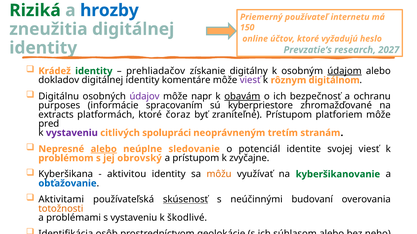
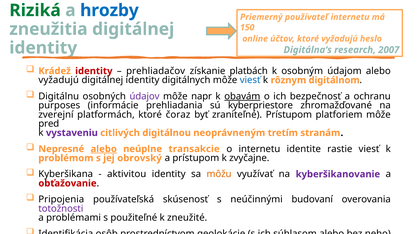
Prevzatie‘s: Prevzatie‘s -> Digitálna‘s (308, 50)
2027: 2027 -> 2007 (389, 50)
identity colour: green -> red (94, 71)
digitálny: digitálny -> platbách (249, 71)
údajom underline: present -> none (344, 71)
dokladov: dokladov -> vyžadujú (59, 80)
komentáre: komentáre -> digitálnych (186, 80)
viesť colour: purple -> blue (250, 80)
spracovaním: spracovaním -> prehliadania (174, 106)
extracts: extracts -> zverejní (56, 115)
spolupráci: spolupráci -> digitálnou (167, 133)
sledovanie: sledovanie -> transakcie (194, 149)
o potenciál: potenciál -> internetu (259, 149)
svojej: svojej -> rastie (340, 149)
kyberšikanovanie colour: green -> purple (338, 175)
obťažovanie colour: blue -> red (67, 184)
Aktivitami: Aktivitami -> Pripojenia (61, 200)
skúsenosť underline: present -> none (186, 200)
totožnosti colour: orange -> purple (61, 209)
s vystaveniu: vystaveniu -> použiteľné (134, 218)
škodlivé: škodlivé -> zneužité (187, 218)
